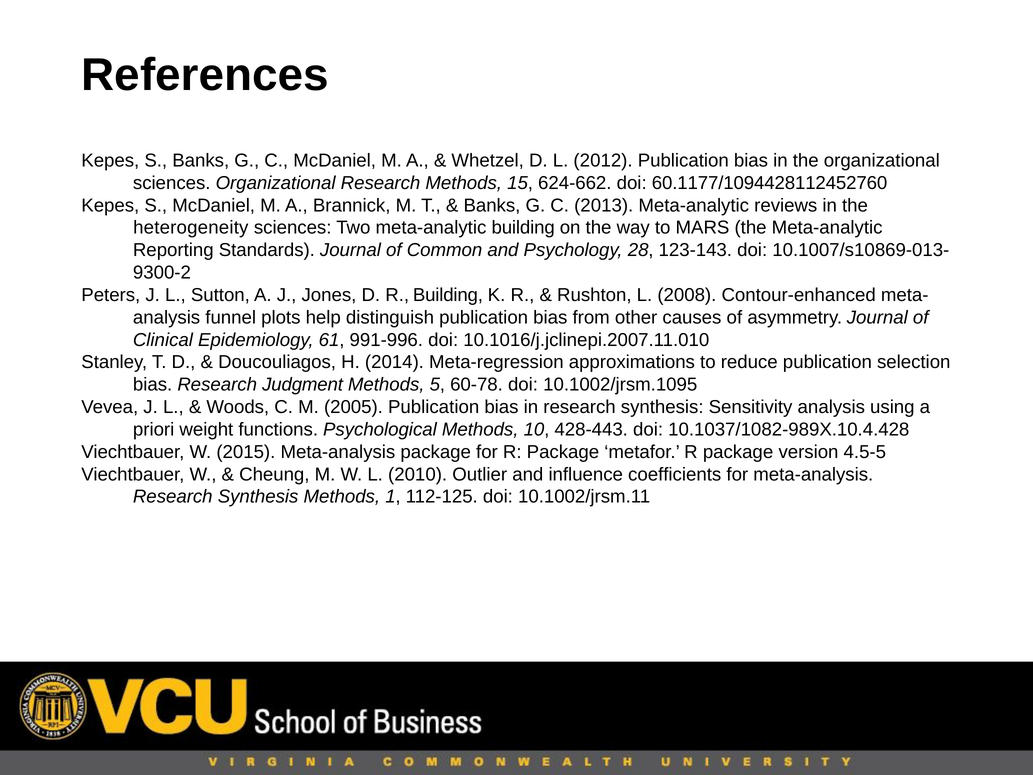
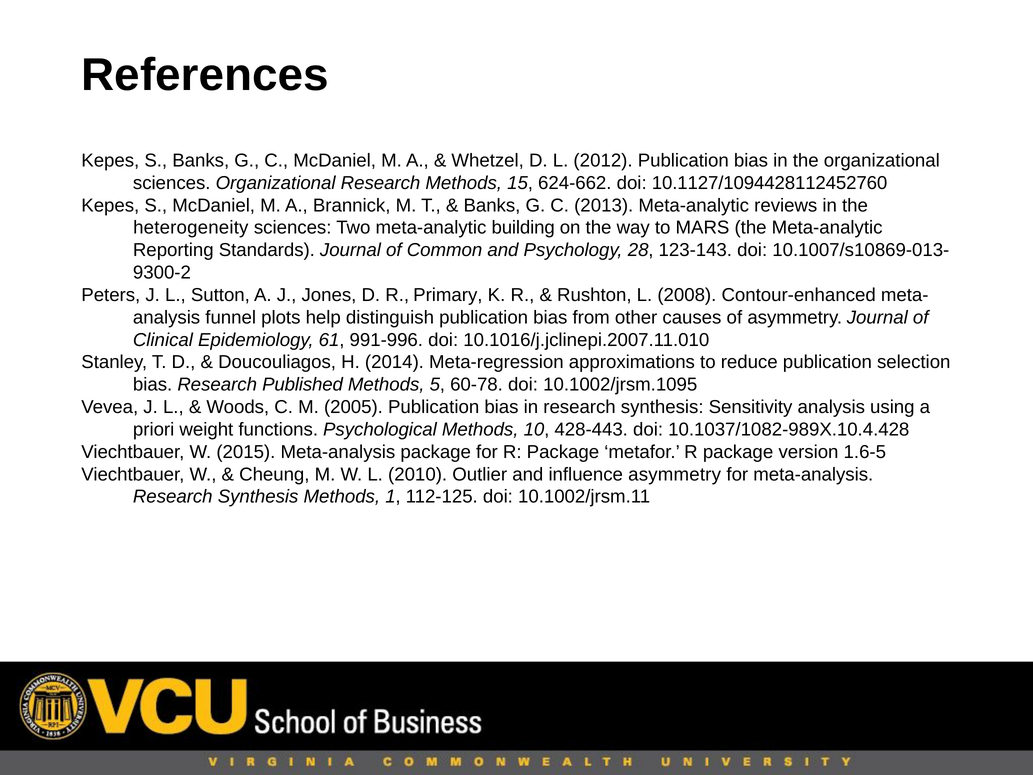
60.1177/1094428112452760: 60.1177/1094428112452760 -> 10.1127/1094428112452760 (770, 183)
R Building: Building -> Primary (448, 295)
Judgment: Judgment -> Published (303, 385)
4.5-5: 4.5-5 -> 1.6-5 (865, 452)
influence coefficients: coefficients -> asymmetry (675, 474)
